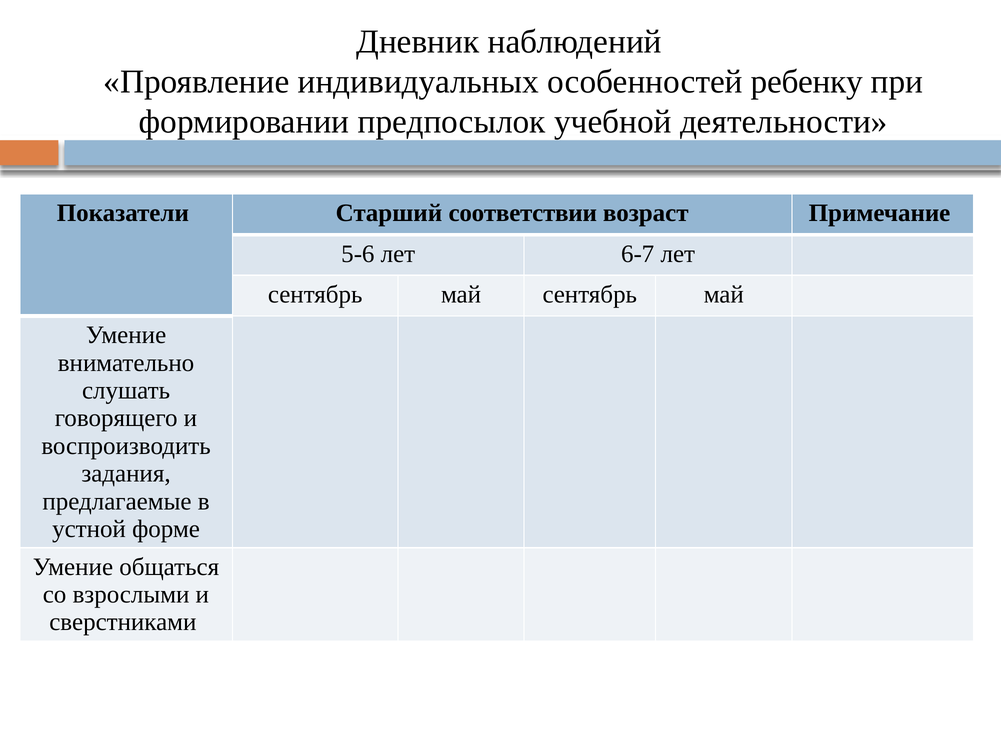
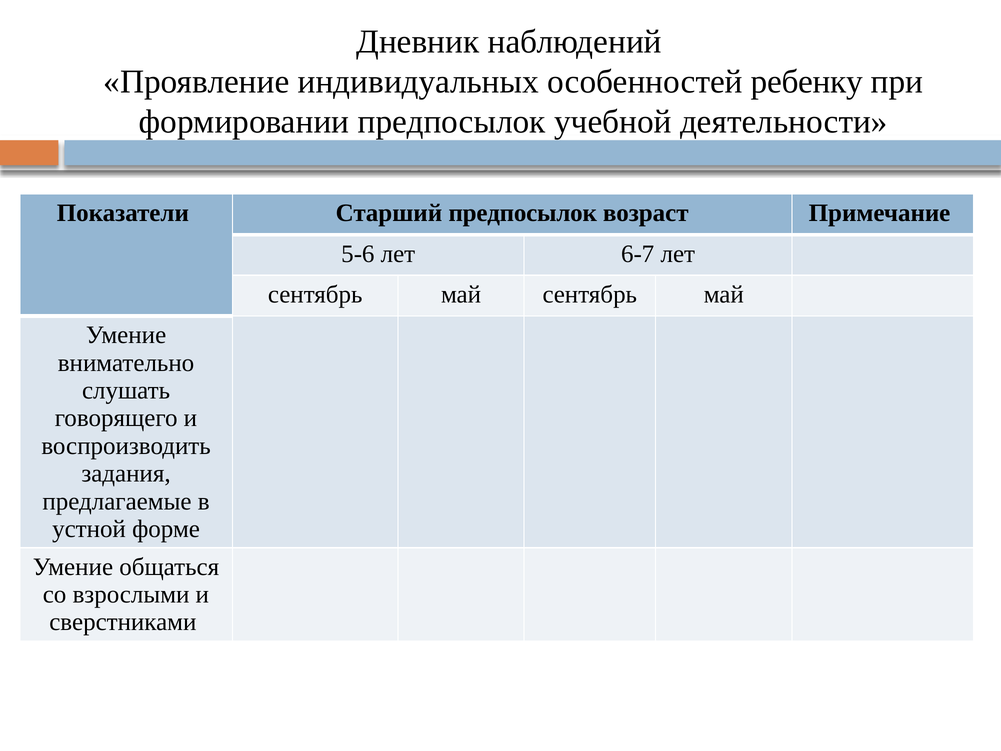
Старший соответствии: соответствии -> предпосылок (523, 213)
